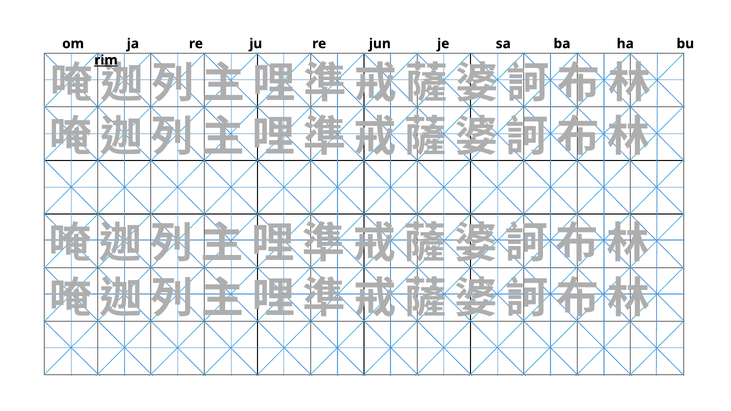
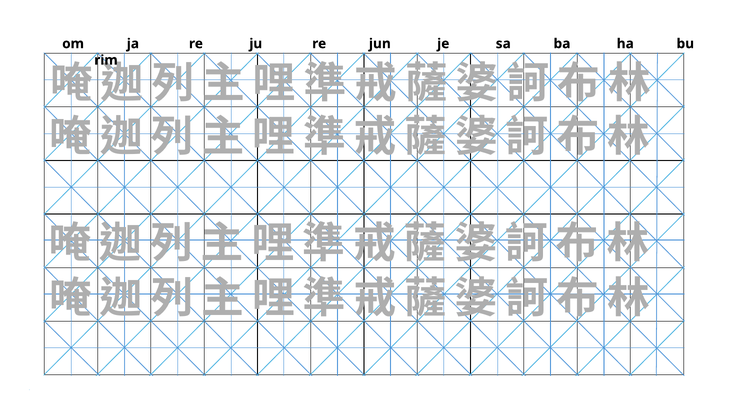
rim underline: present -> none (106, 60)
